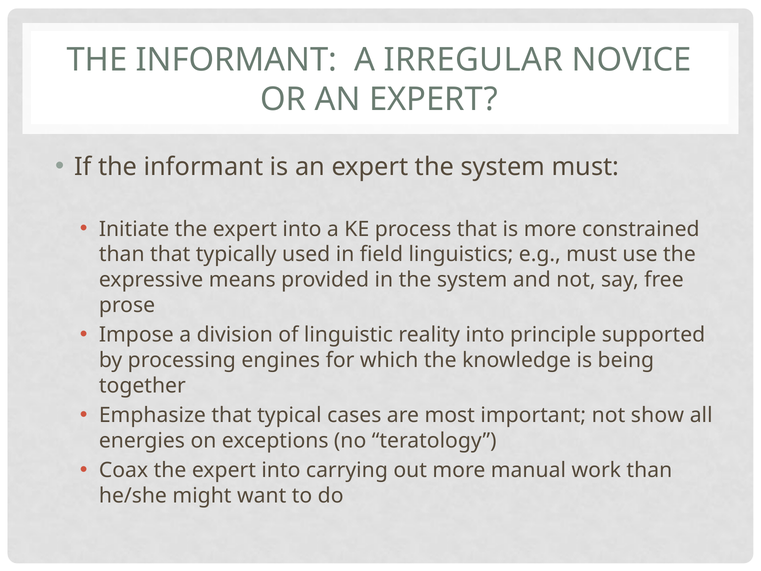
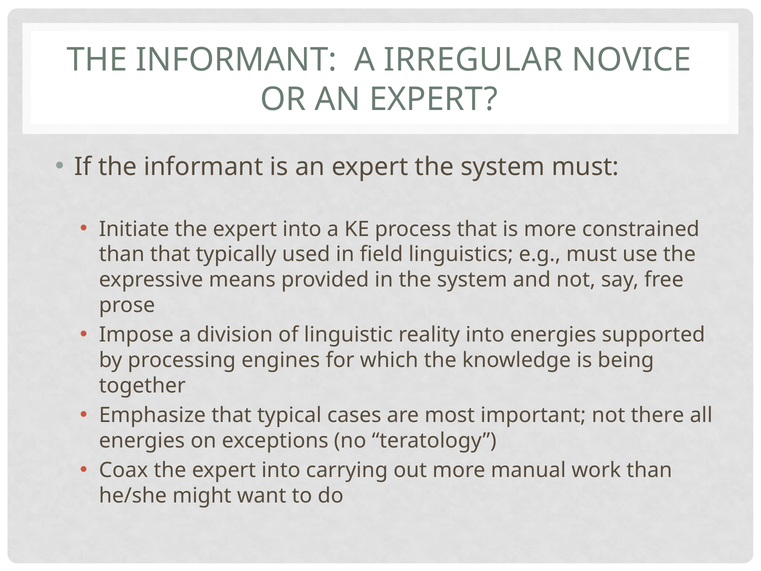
into principle: principle -> energies (553, 335)
show: show -> there (657, 415)
